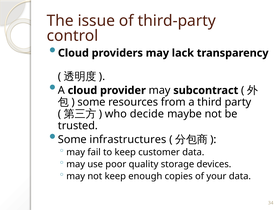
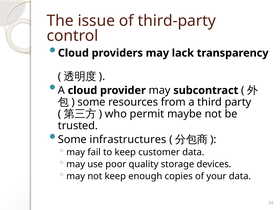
decide: decide -> permit (147, 114)
